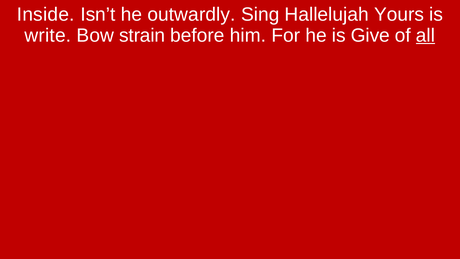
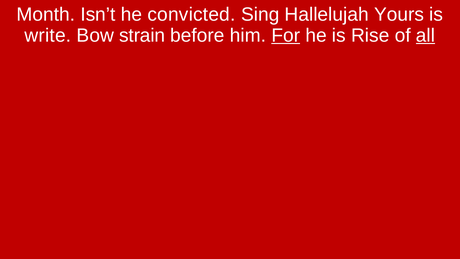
Inside: Inside -> Month (46, 15)
outwardly: outwardly -> convicted (191, 15)
For underline: none -> present (286, 35)
Give: Give -> Rise (370, 35)
